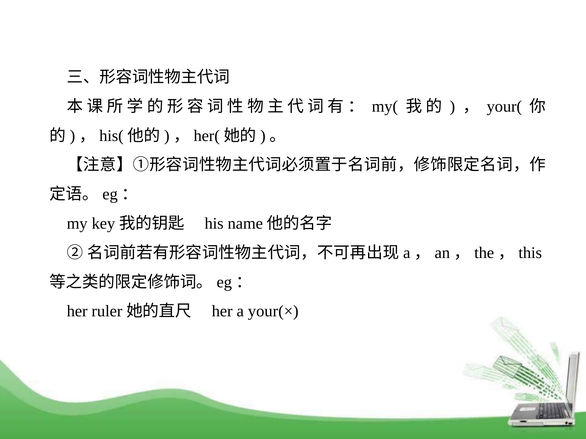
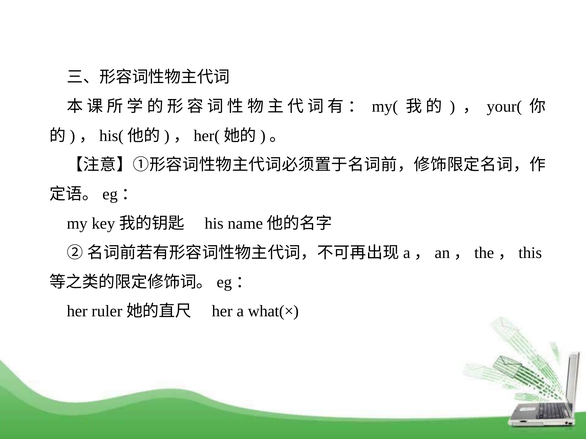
your(×: your(× -> what(× (273, 312)
